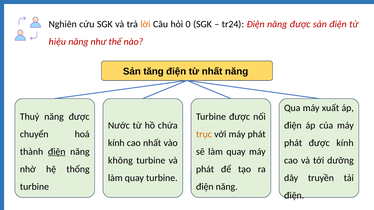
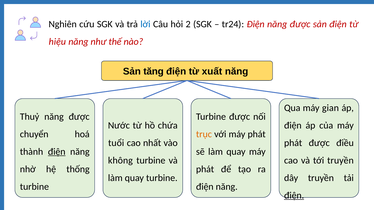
lời colour: orange -> blue (145, 24)
0: 0 -> 2 (188, 24)
từ nhất: nhất -> xuất (212, 72)
xuất: xuất -> gian (330, 108)
kính: kính -> tuổi (116, 143)
được kính: kính -> điều (345, 143)
tới dưỡng: dưỡng -> truyền (340, 161)
điện underline: none -> present (294, 196)
